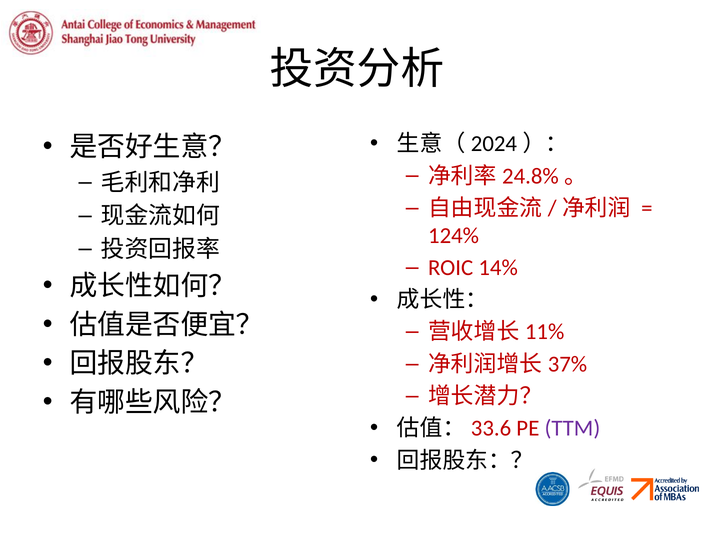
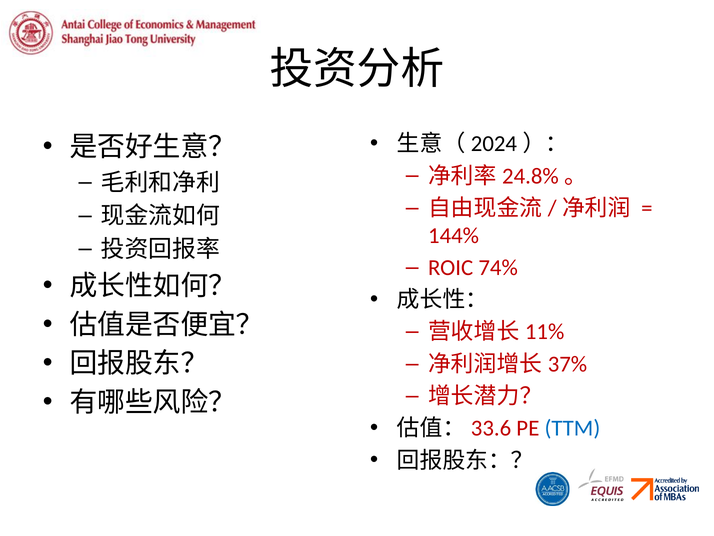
124%: 124% -> 144% (454, 235)
14%: 14% -> 74% (498, 267)
TTM colour: purple -> blue (572, 428)
